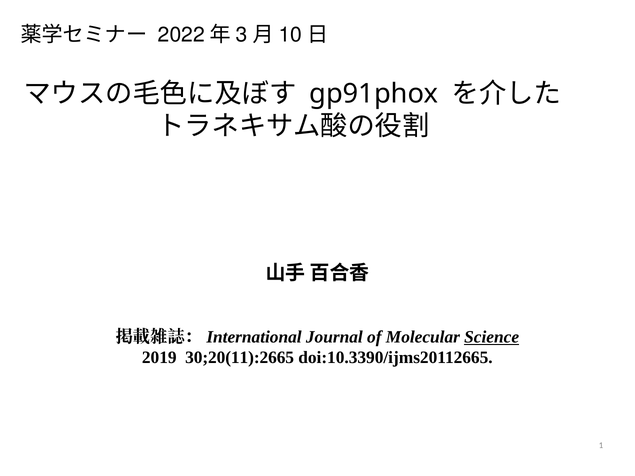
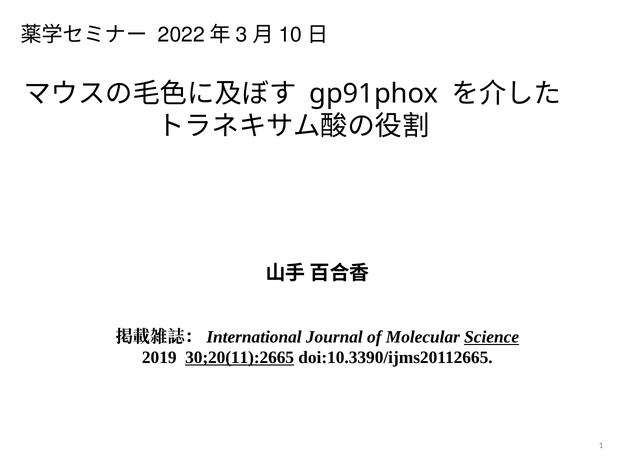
30;20(11):2665 underline: none -> present (240, 358)
